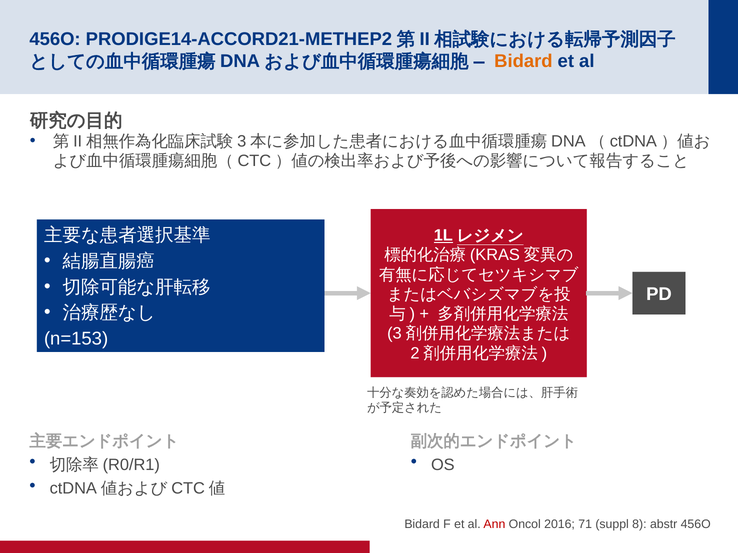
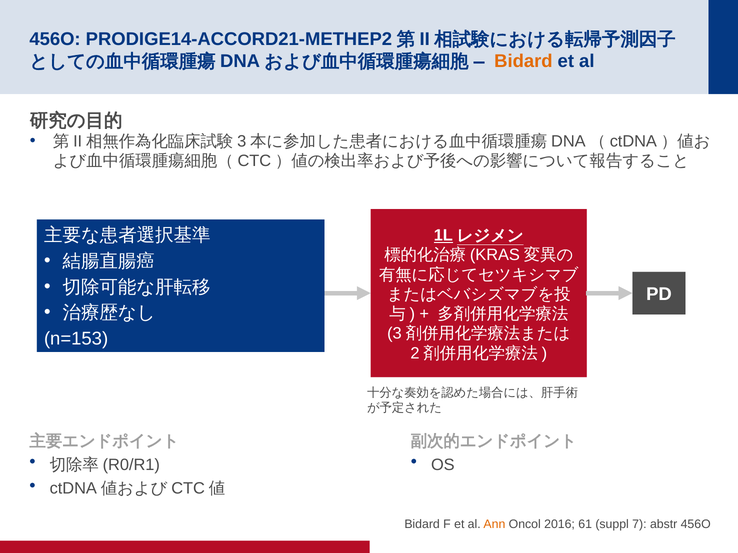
Ann colour: red -> orange (494, 524)
71: 71 -> 61 (585, 524)
8: 8 -> 7 (639, 524)
